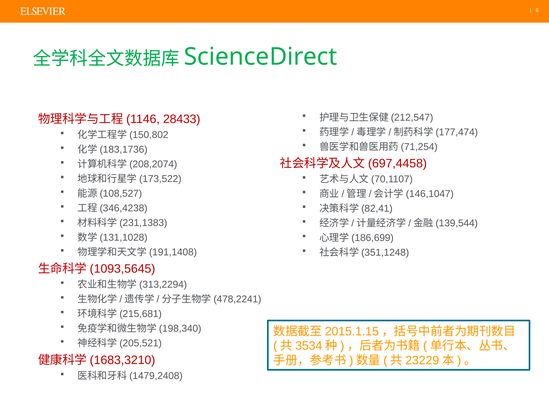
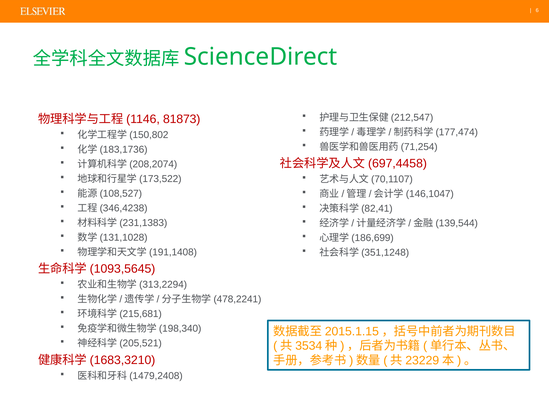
28433: 28433 -> 81873 (182, 119)
